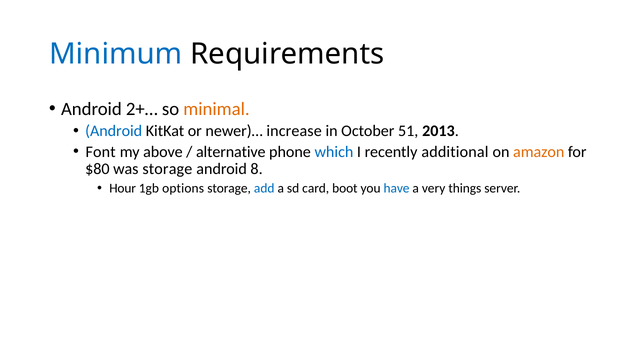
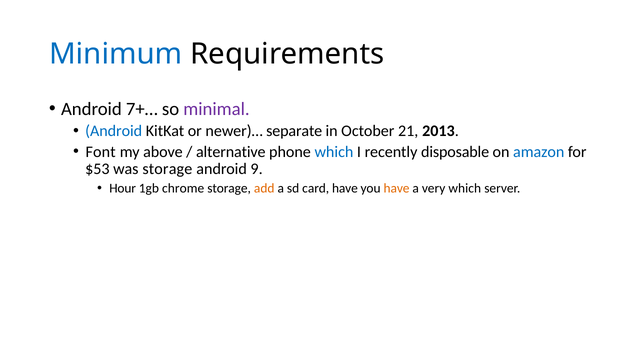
2+…: 2+… -> 7+… (142, 109)
minimal colour: orange -> purple (217, 109)
increase: increase -> separate (294, 131)
51: 51 -> 21 (408, 131)
additional: additional -> disposable (455, 152)
amazon colour: orange -> blue (539, 152)
$80: $80 -> $53 (97, 169)
8: 8 -> 9 (257, 169)
options: options -> chrome (183, 188)
add colour: blue -> orange (264, 188)
card boot: boot -> have (345, 188)
have colour: blue -> orange (397, 188)
very things: things -> which (465, 188)
